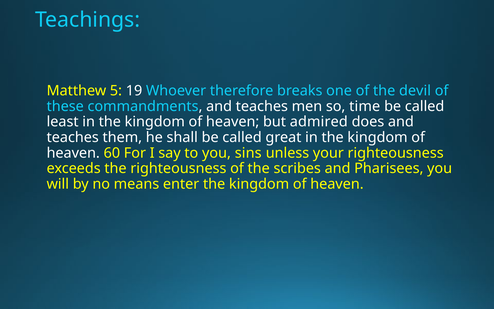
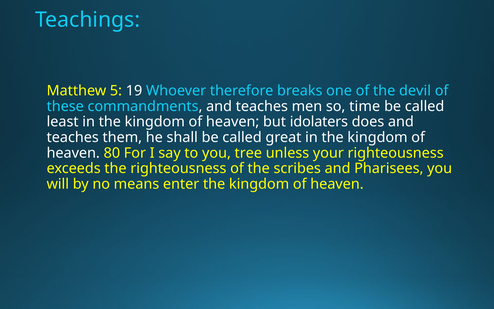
admired: admired -> idolaters (319, 122)
60: 60 -> 80 (112, 153)
sins: sins -> tree (248, 153)
